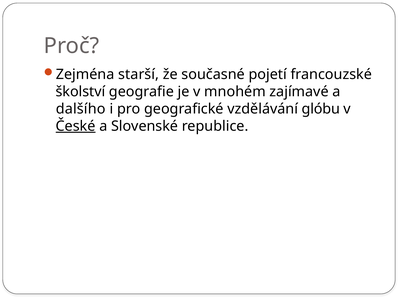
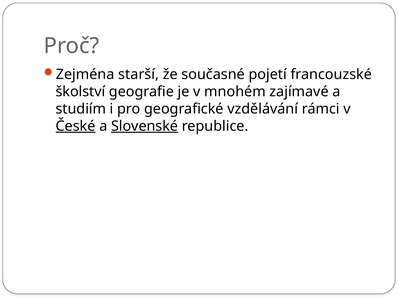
dalšího: dalšího -> studiím (81, 109)
glóbu: glóbu -> rámci (321, 109)
Slovenské underline: none -> present (145, 126)
